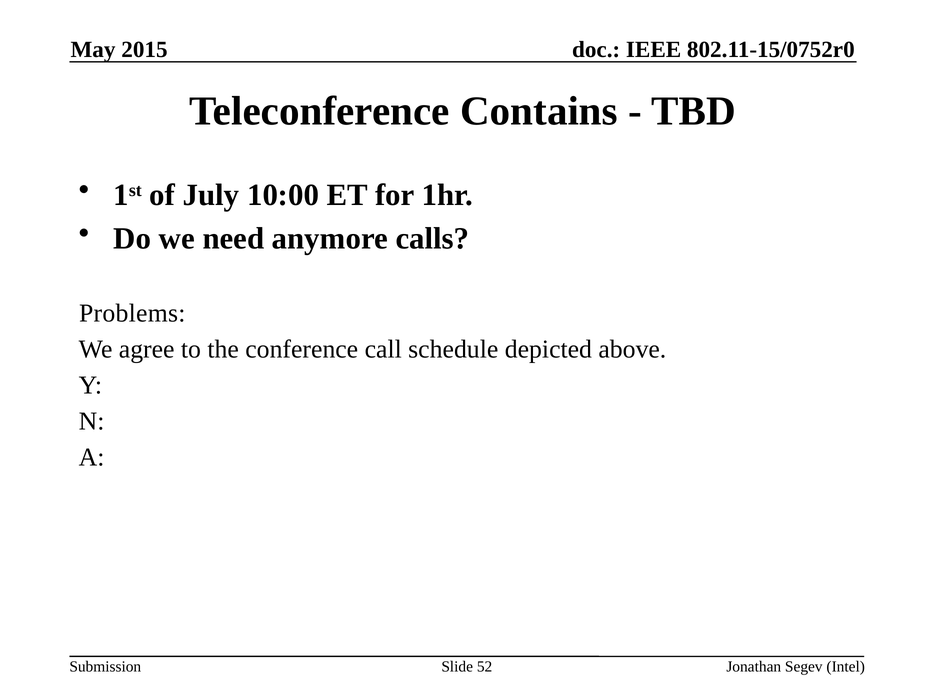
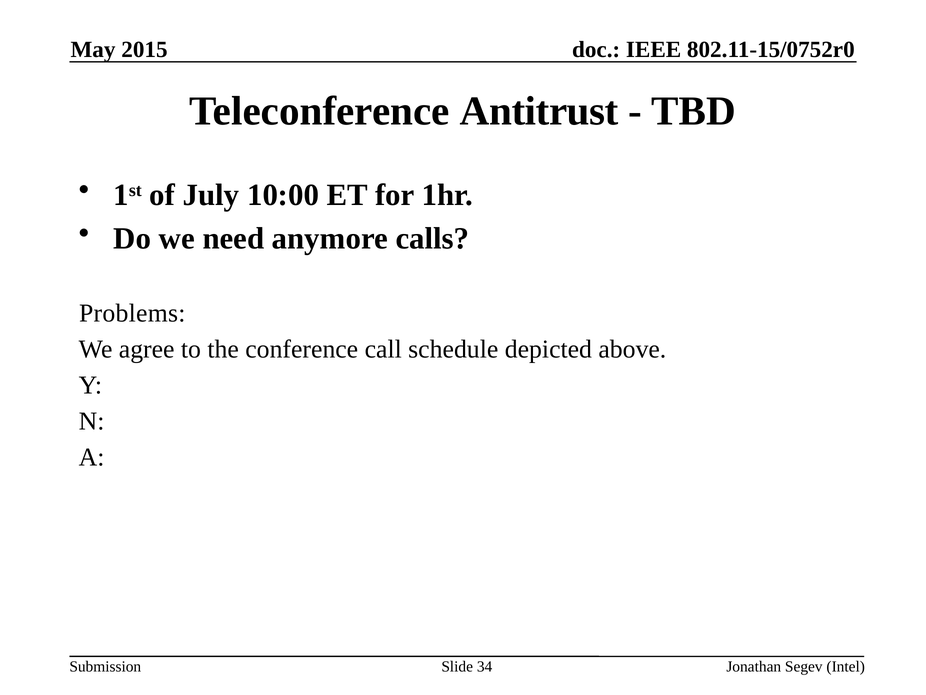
Contains: Contains -> Antitrust (539, 111)
52: 52 -> 34 (485, 666)
